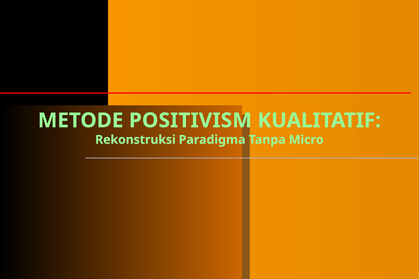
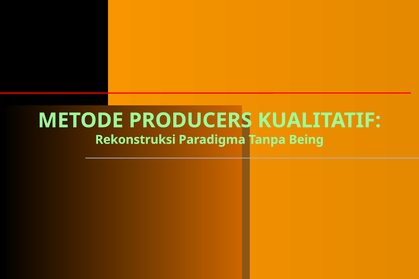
POSITIVISM: POSITIVISM -> PRODUCERS (190, 121)
Micro: Micro -> Being (306, 140)
